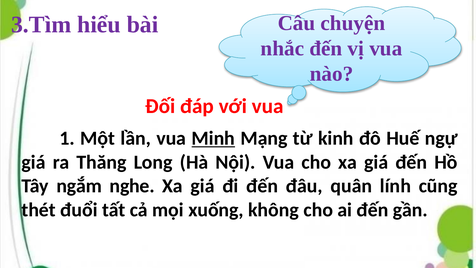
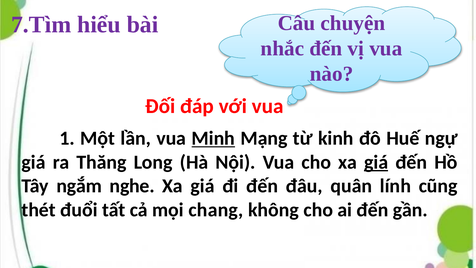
3.Tìm: 3.Tìm -> 7.Tìm (41, 25)
giá underline: none -> present (376, 162)
xuống: xuống -> chang (216, 210)
